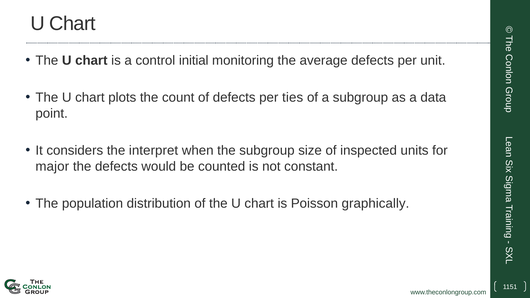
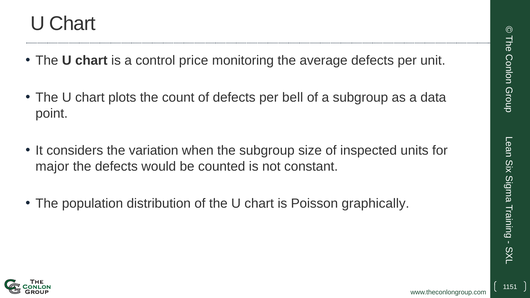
initial: initial -> price (194, 61)
ties: ties -> bell (293, 98)
interpret: interpret -> variation (154, 151)
